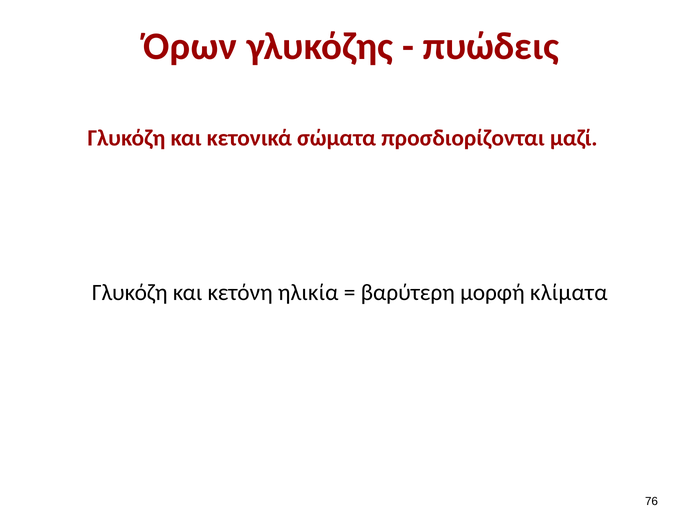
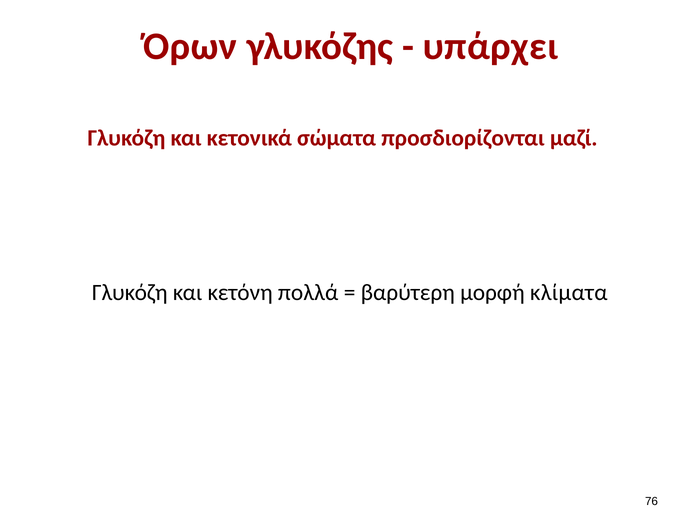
πυώδεις: πυώδεις -> υπάρχει (491, 46)
ηλικία: ηλικία -> πολλά (308, 293)
